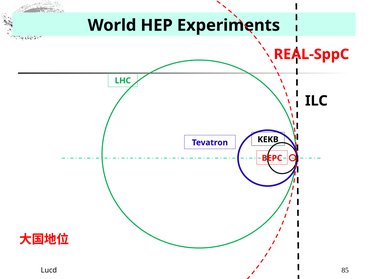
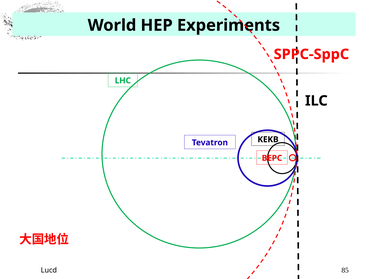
REAL-SppC: REAL-SppC -> SPPC-SppC (311, 54)
